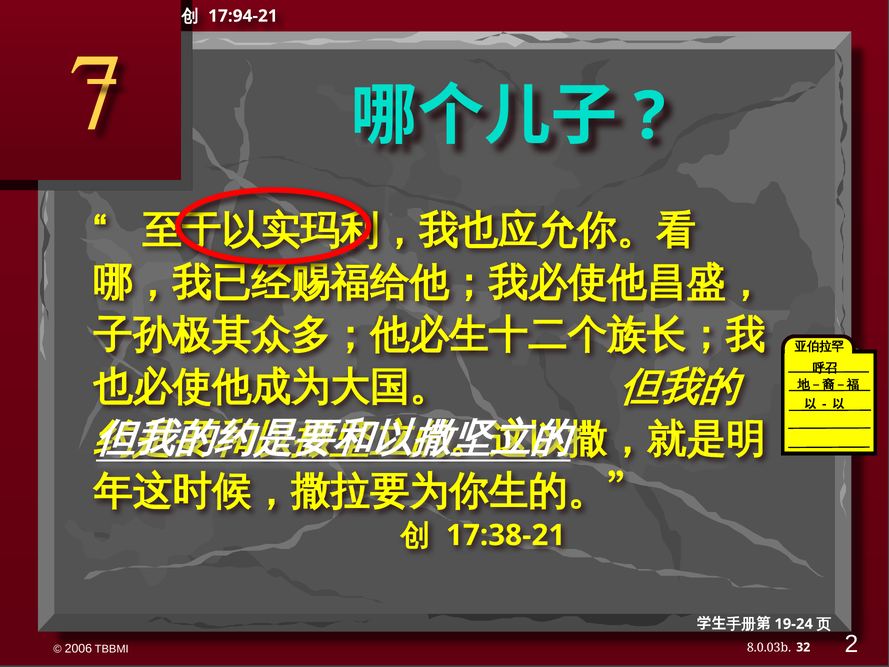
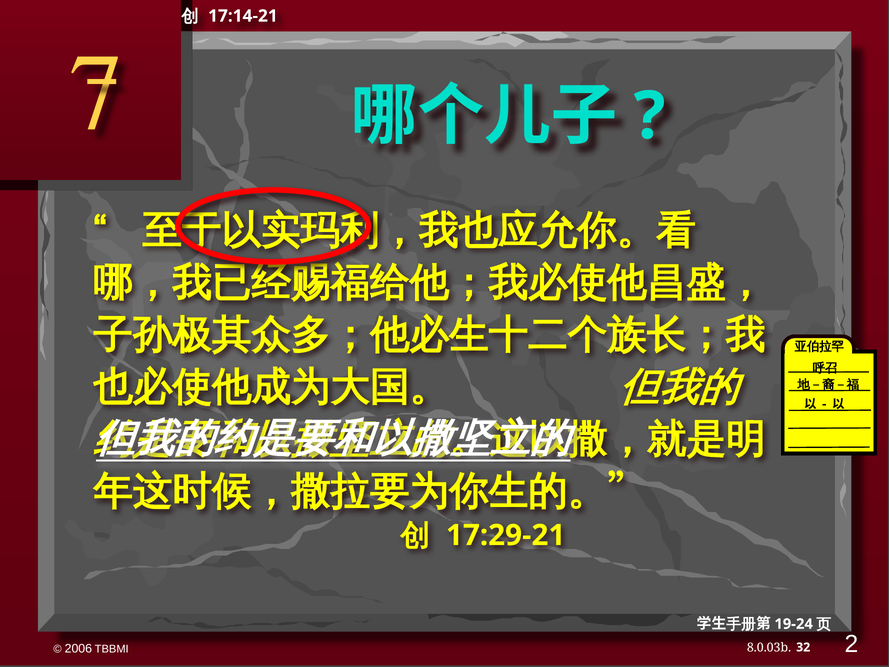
17:94-21: 17:94-21 -> 17:14-21 (243, 16)
17:38-21: 17:38-21 -> 17:29-21 (506, 535)
